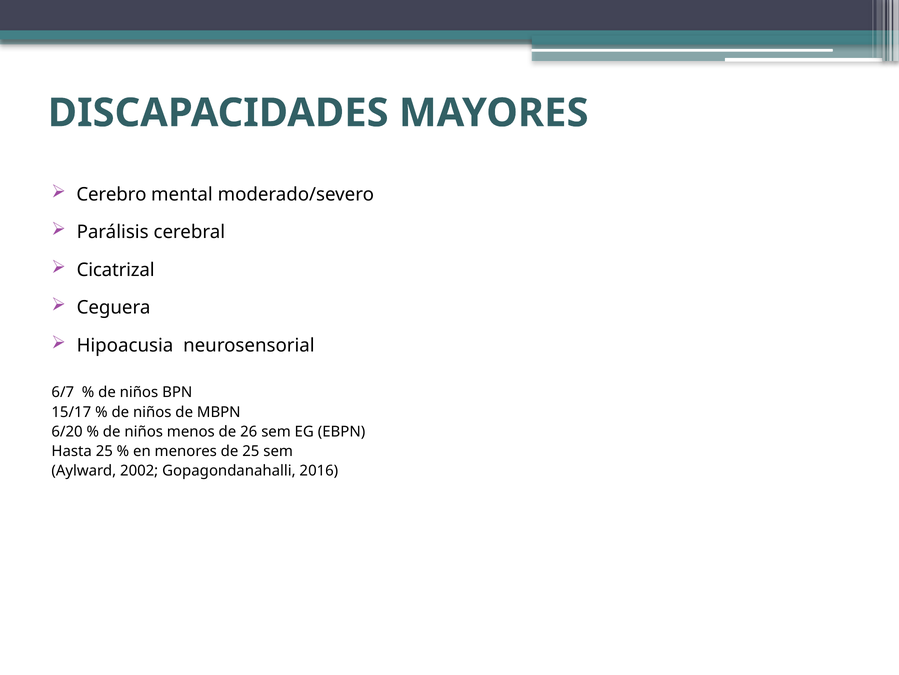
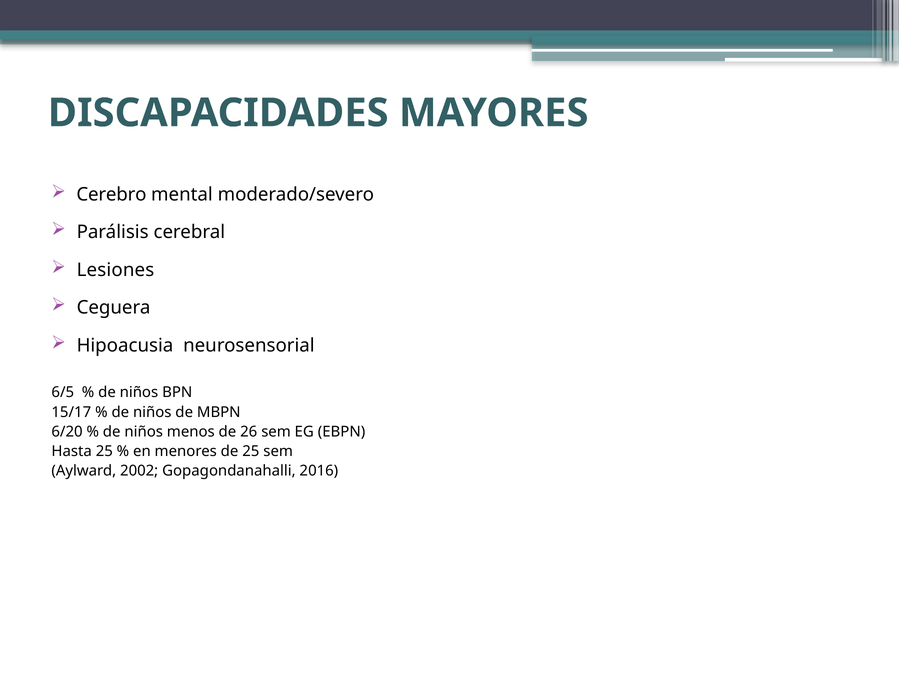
Cicatrizal: Cicatrizal -> Lesiones (115, 270)
6/7: 6/7 -> 6/5 (63, 392)
